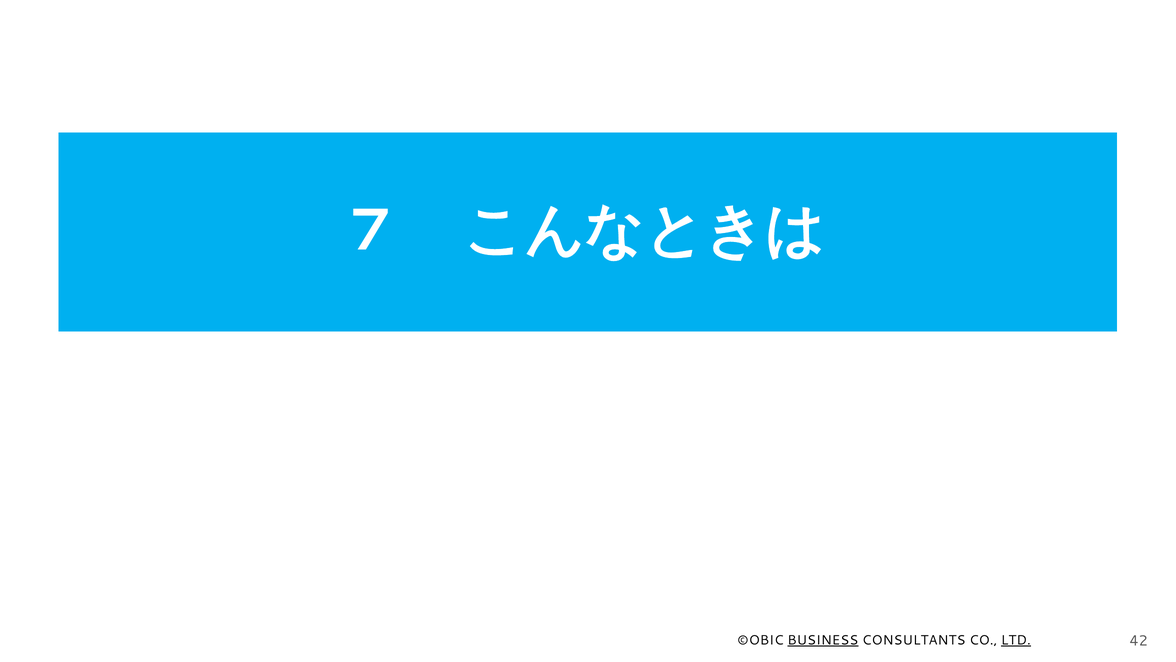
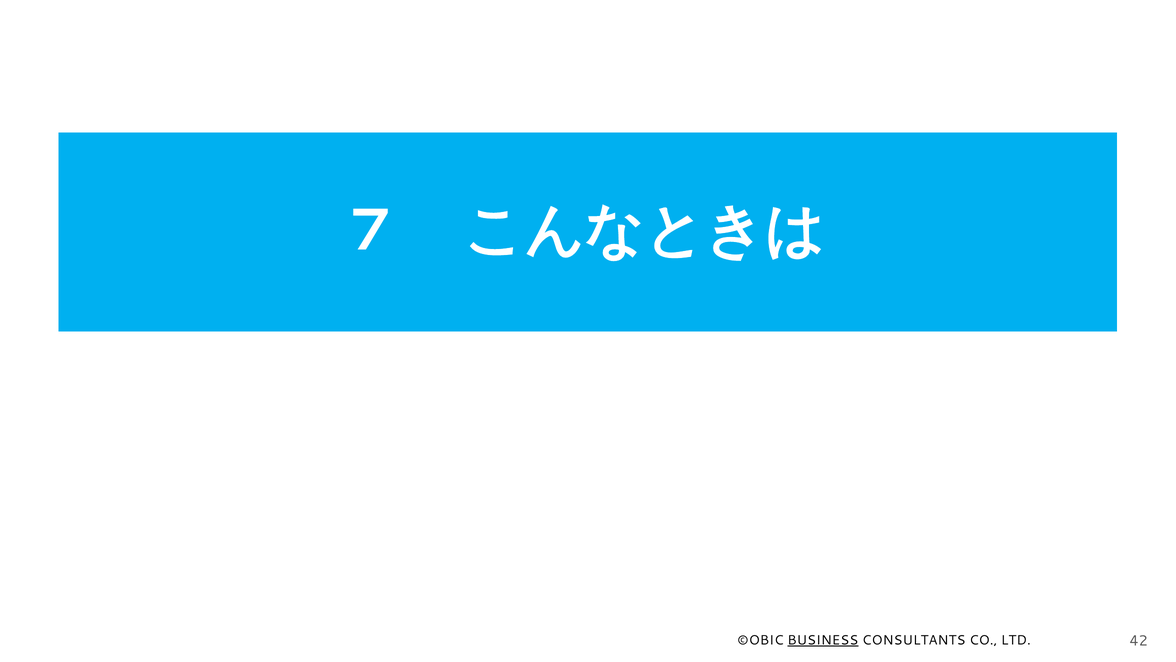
LTD underline: present -> none (1016, 640)
